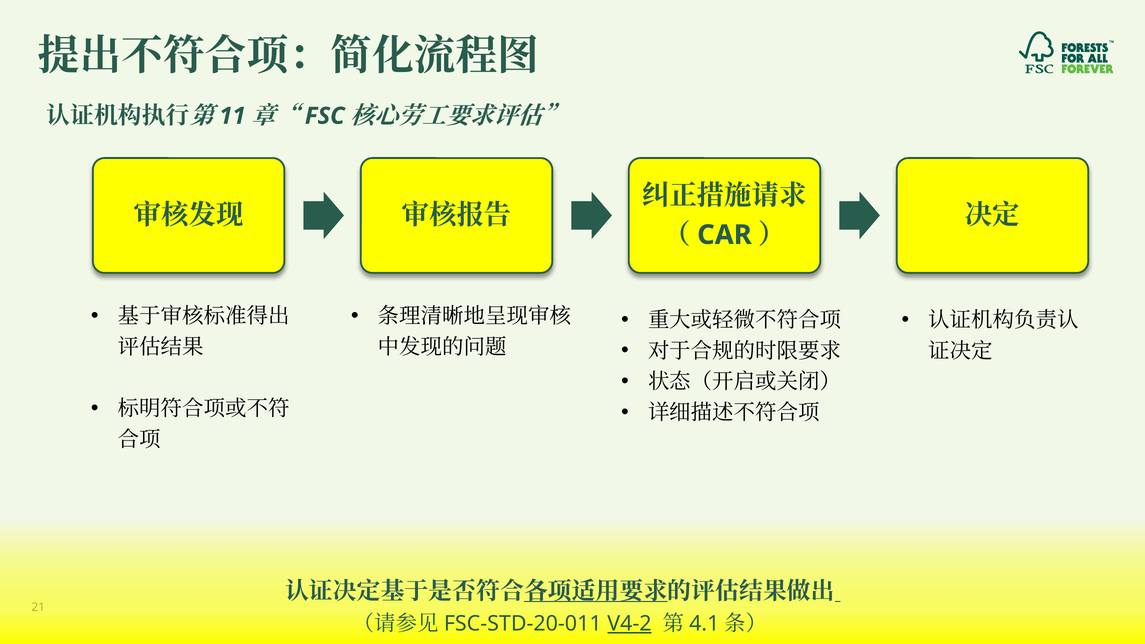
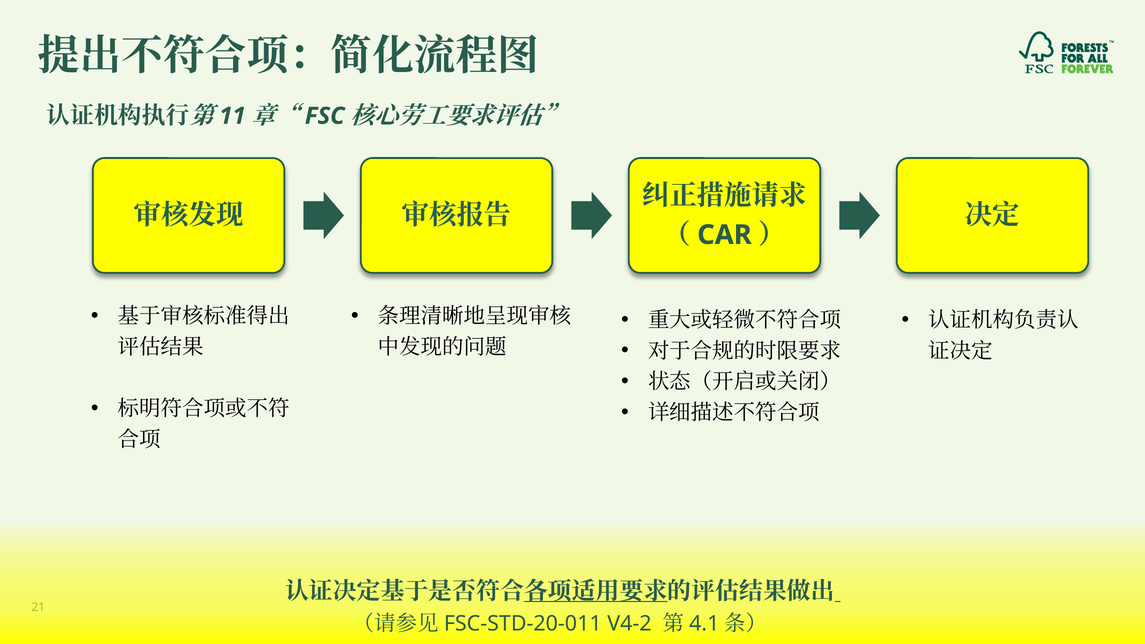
V4-2 underline: present -> none (629, 624)
